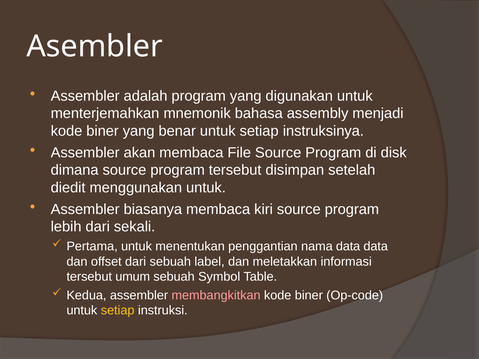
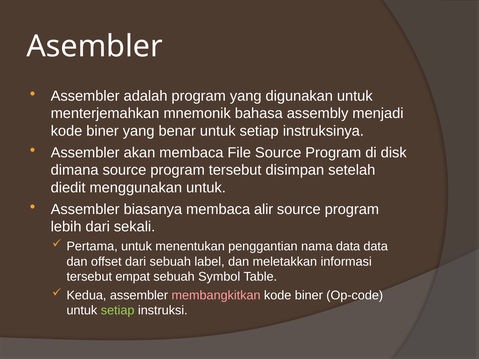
kiri: kiri -> alir (264, 209)
umum: umum -> empat (133, 277)
setiap colour: yellow -> light green (118, 311)
